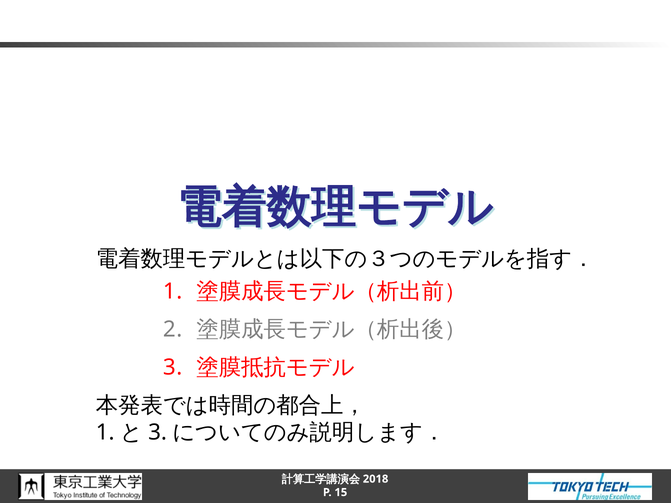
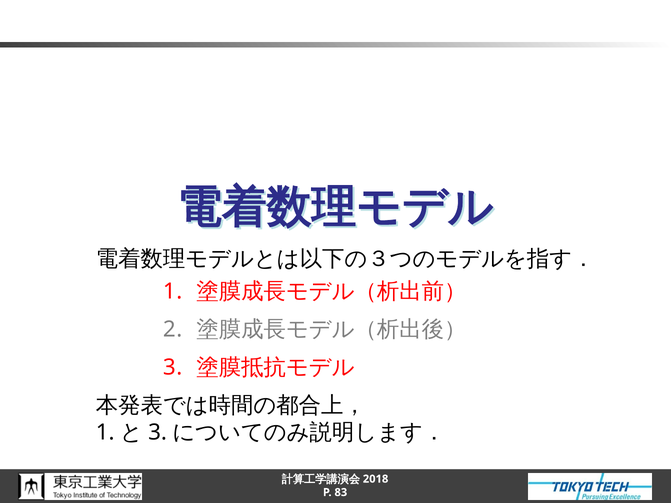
15: 15 -> 83 (341, 493)
